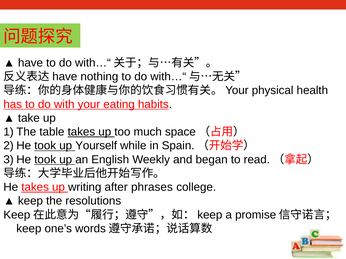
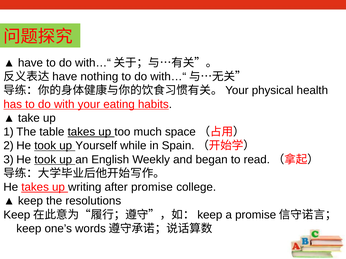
phrases: phrases -> promise (152, 187)
